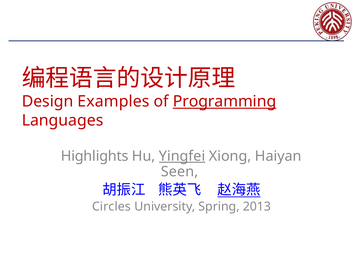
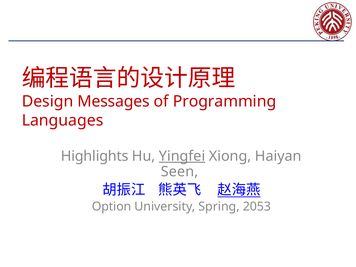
Examples: Examples -> Messages (114, 101)
Programming underline: present -> none (224, 101)
Circles: Circles -> Option (112, 207)
2013: 2013 -> 2053 (257, 207)
